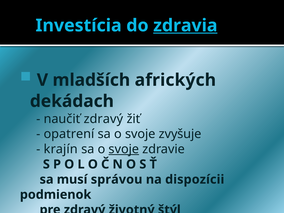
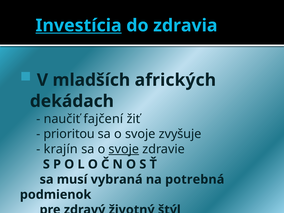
Investícia underline: none -> present (79, 26)
zdravia underline: present -> none (185, 26)
naučiť zdravý: zdravý -> fajčení (103, 119)
opatrení: opatrení -> prioritou (69, 134)
správou: správou -> vybraná (117, 179)
dispozícii: dispozícii -> potrebná (195, 179)
